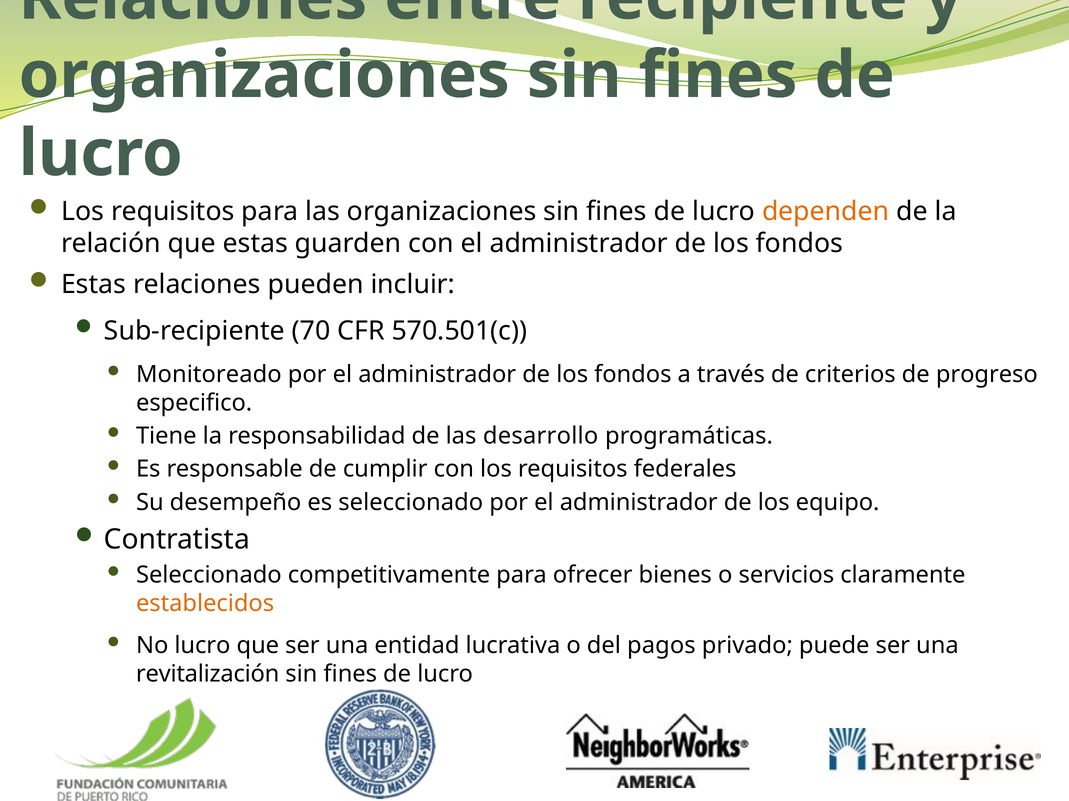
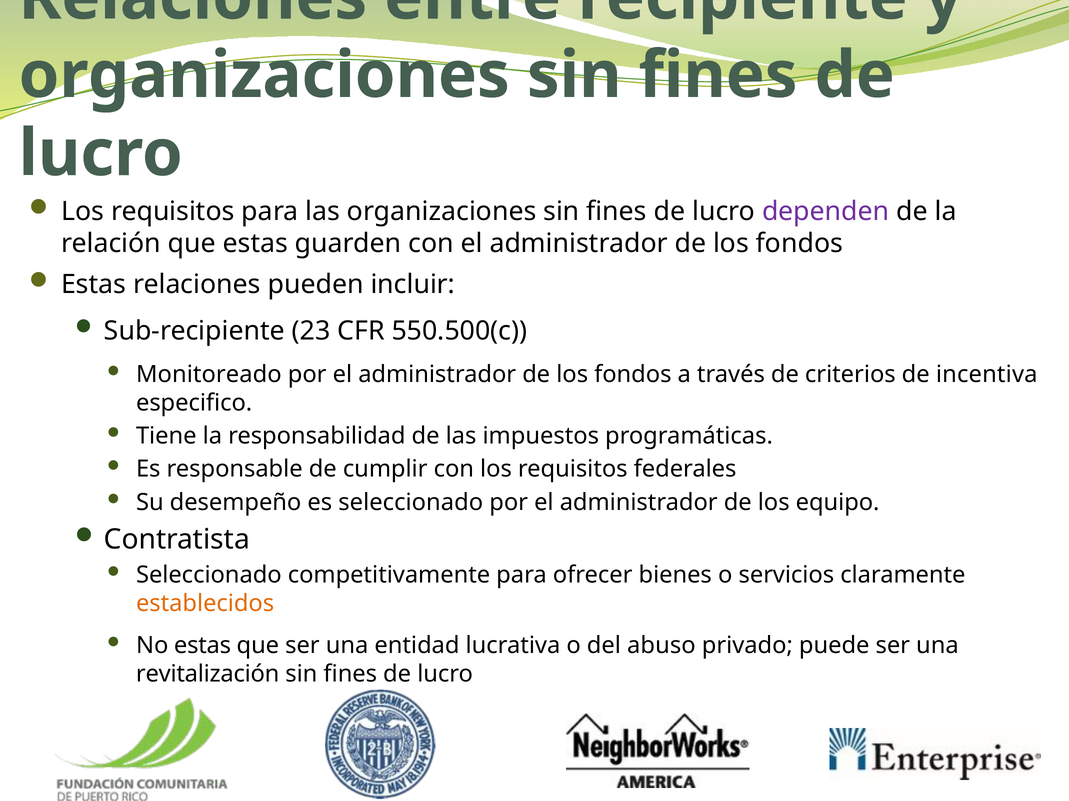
dependen colour: orange -> purple (826, 212)
70: 70 -> 23 (311, 331)
570.501(c: 570.501(c -> 550.500(c (459, 331)
progreso: progreso -> incentiva (987, 375)
desarrollo: desarrollo -> impuestos (541, 436)
No lucro: lucro -> estas (203, 646)
pagos: pagos -> abuso (661, 646)
